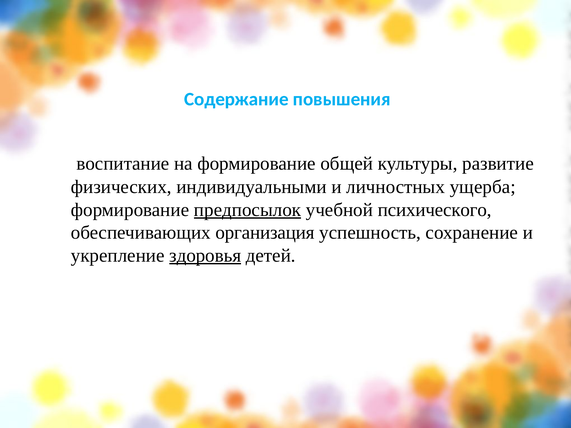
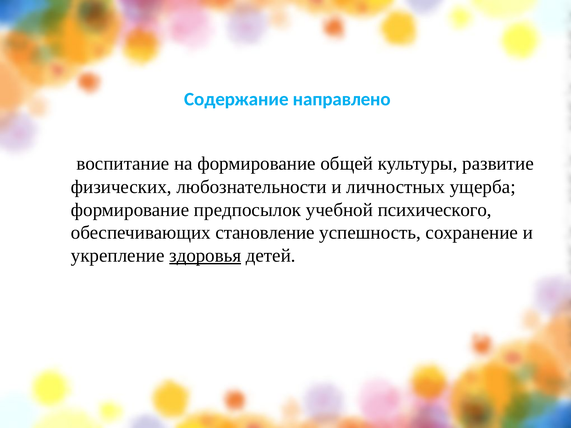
повышения: повышения -> направлено (342, 99)
индивидуальными: индивидуальными -> любознательности (252, 187)
предпосылок underline: present -> none (248, 210)
организация: организация -> становление (265, 233)
